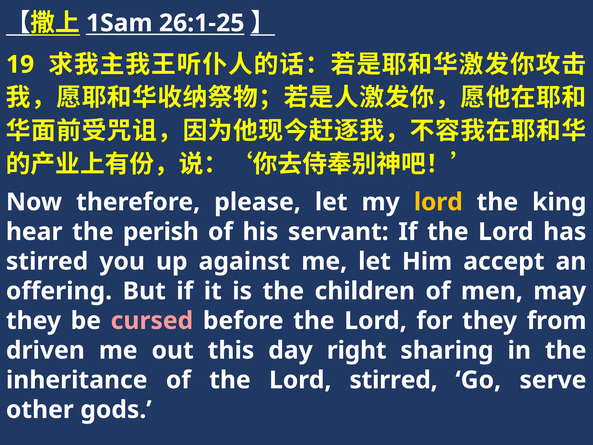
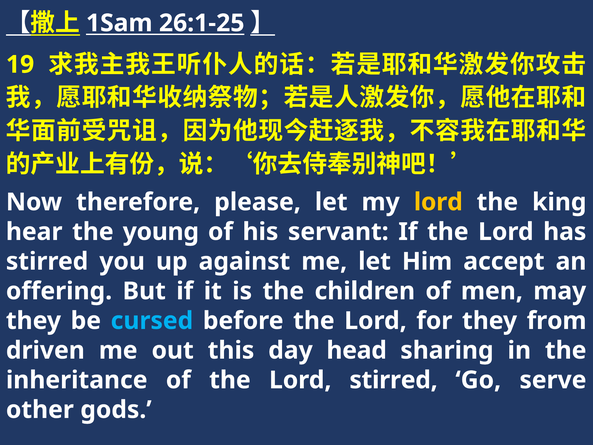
perish: perish -> young (161, 232)
cursed colour: pink -> light blue (152, 321)
right: right -> head (357, 350)
